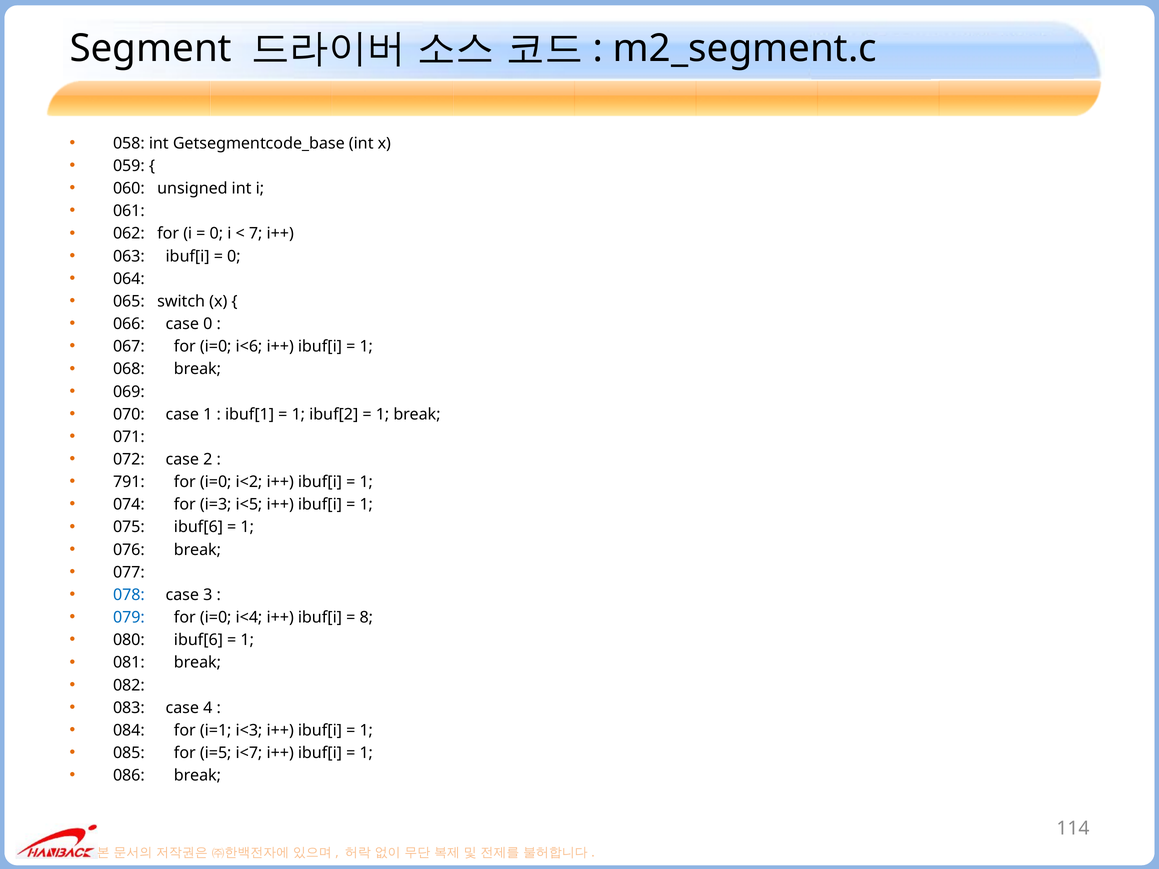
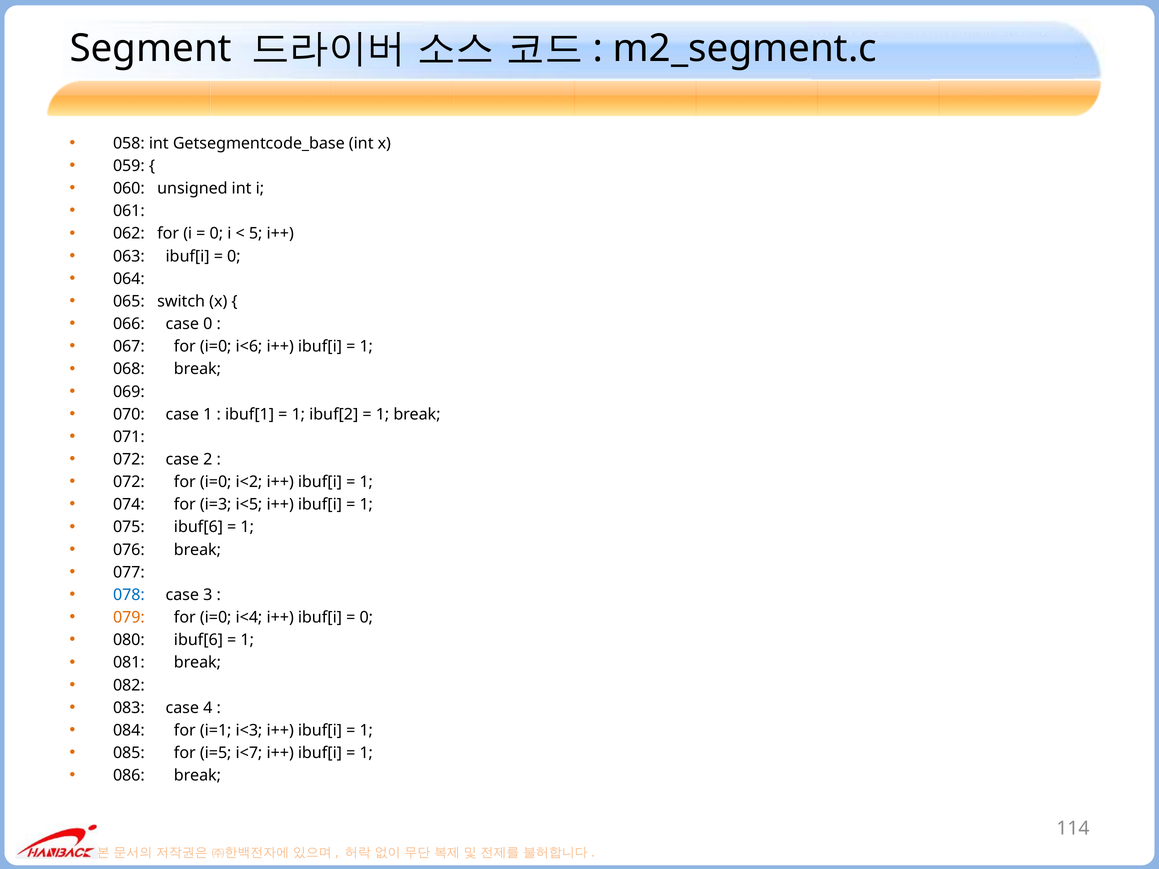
7: 7 -> 5 (256, 234)
791: 791 -> 072 (129, 482)
079 colour: blue -> orange (129, 618)
8: 8 -> 0 (366, 618)
